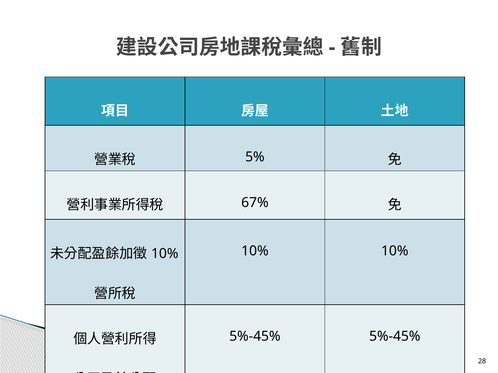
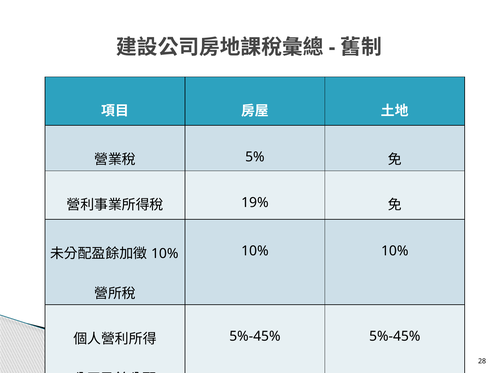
67%: 67% -> 19% (255, 203)
